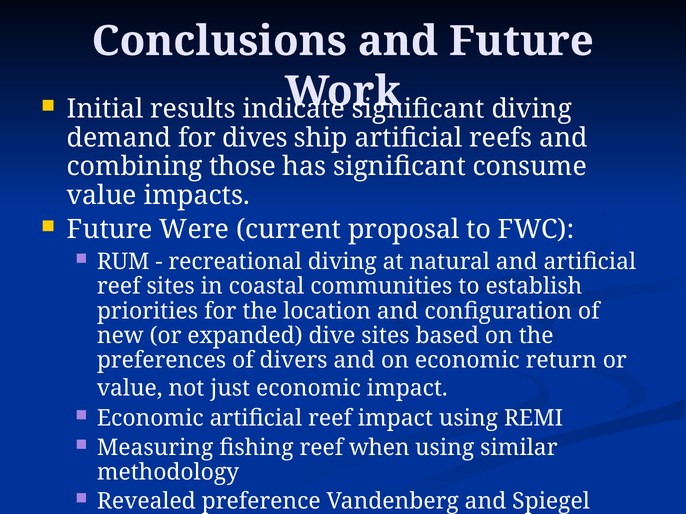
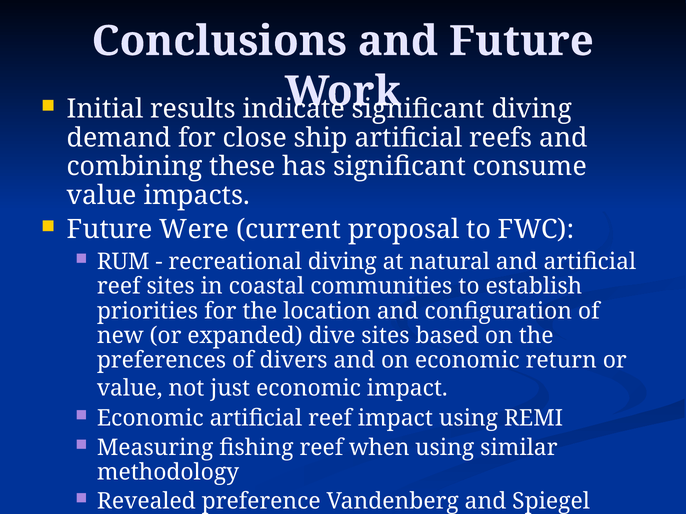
dives: dives -> close (255, 138)
those: those -> these (242, 167)
